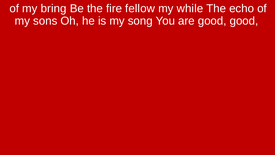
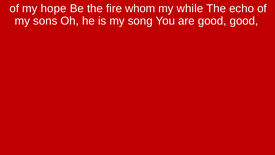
bring: bring -> hope (54, 9)
fellow: fellow -> whom (140, 9)
